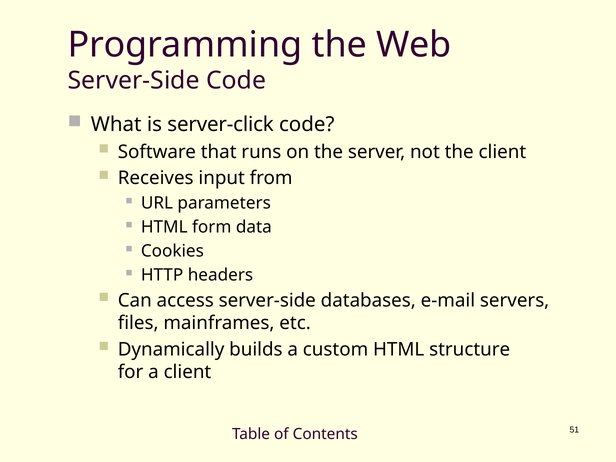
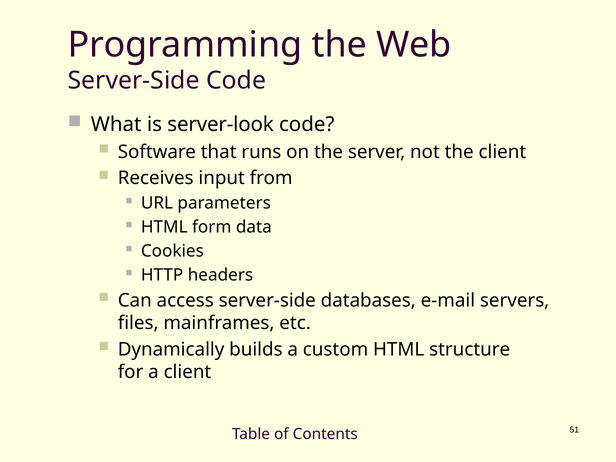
server-click: server-click -> server-look (221, 125)
